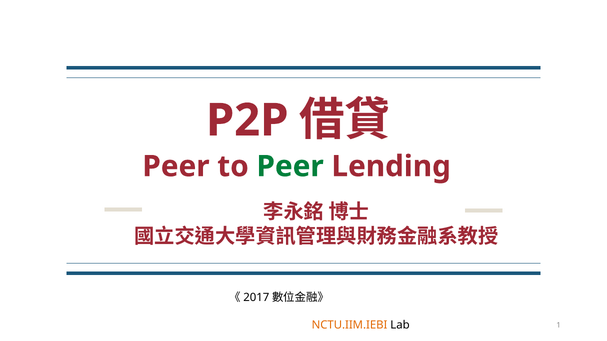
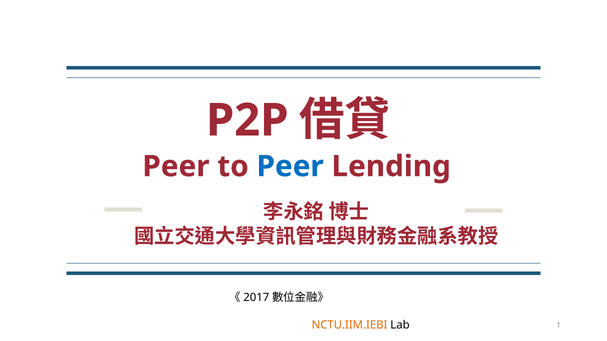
Peer colour: green -> blue (290, 167)
